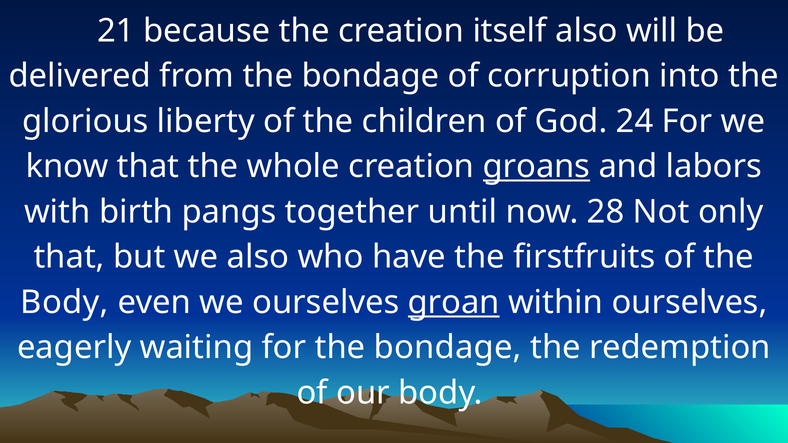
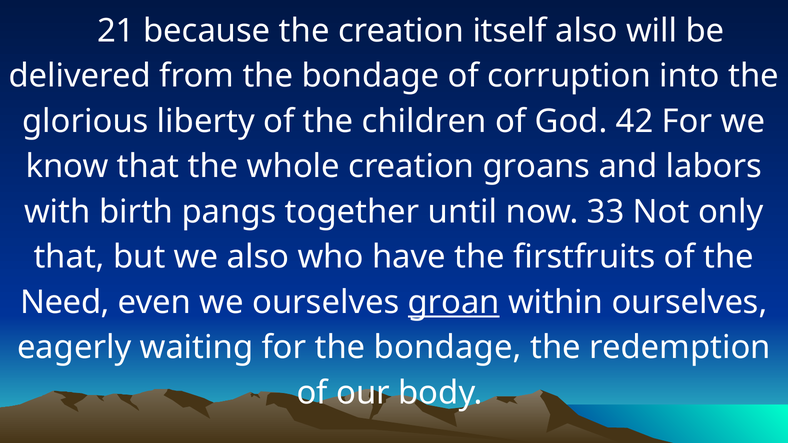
24: 24 -> 42 (635, 121)
groans underline: present -> none (536, 167)
28: 28 -> 33 (606, 212)
Body: Body -> Need (65, 302)
